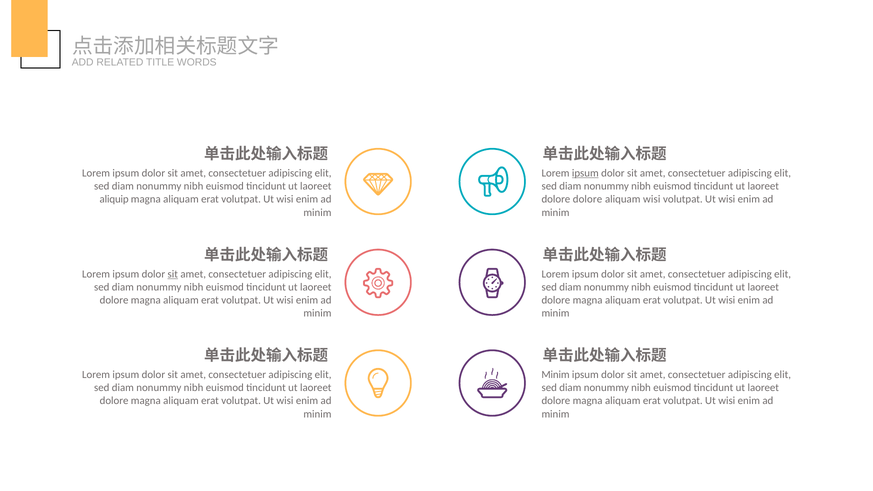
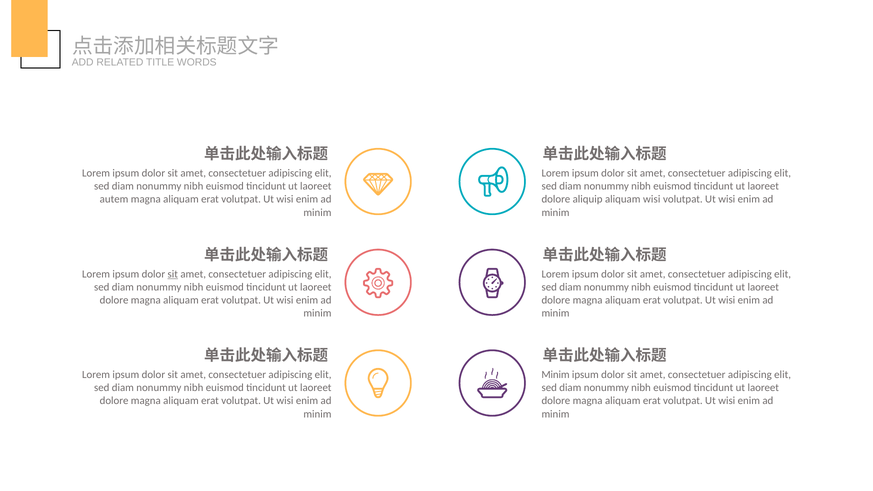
ipsum underline: present -> none (585, 173)
aliquip: aliquip -> autem (114, 199)
dolore dolore: dolore -> aliquip (588, 199)
